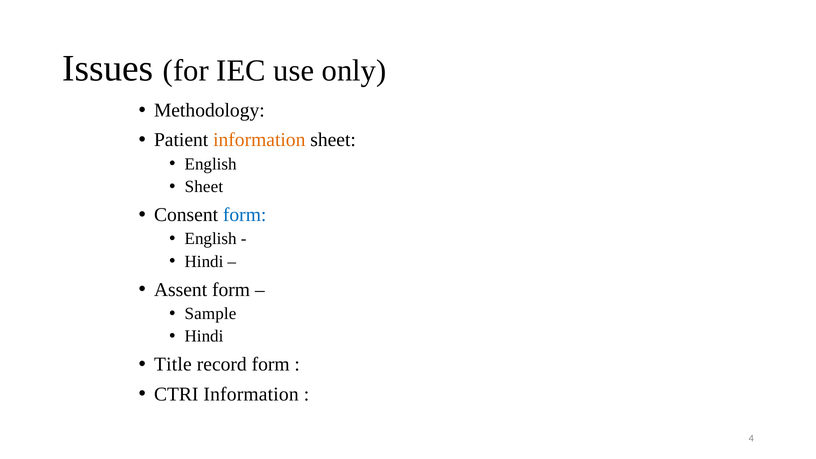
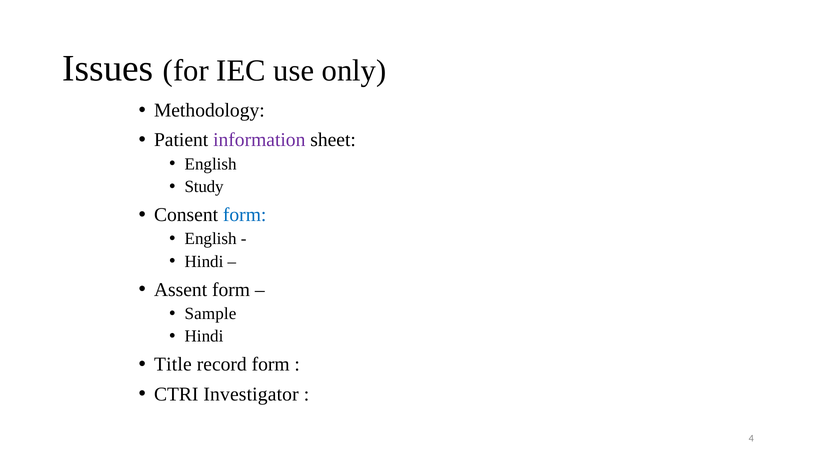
information colour: orange -> purple (259, 140)
Sheet: Sheet -> Study (204, 187)
CTRI Information: Information -> Investigator (251, 394)
